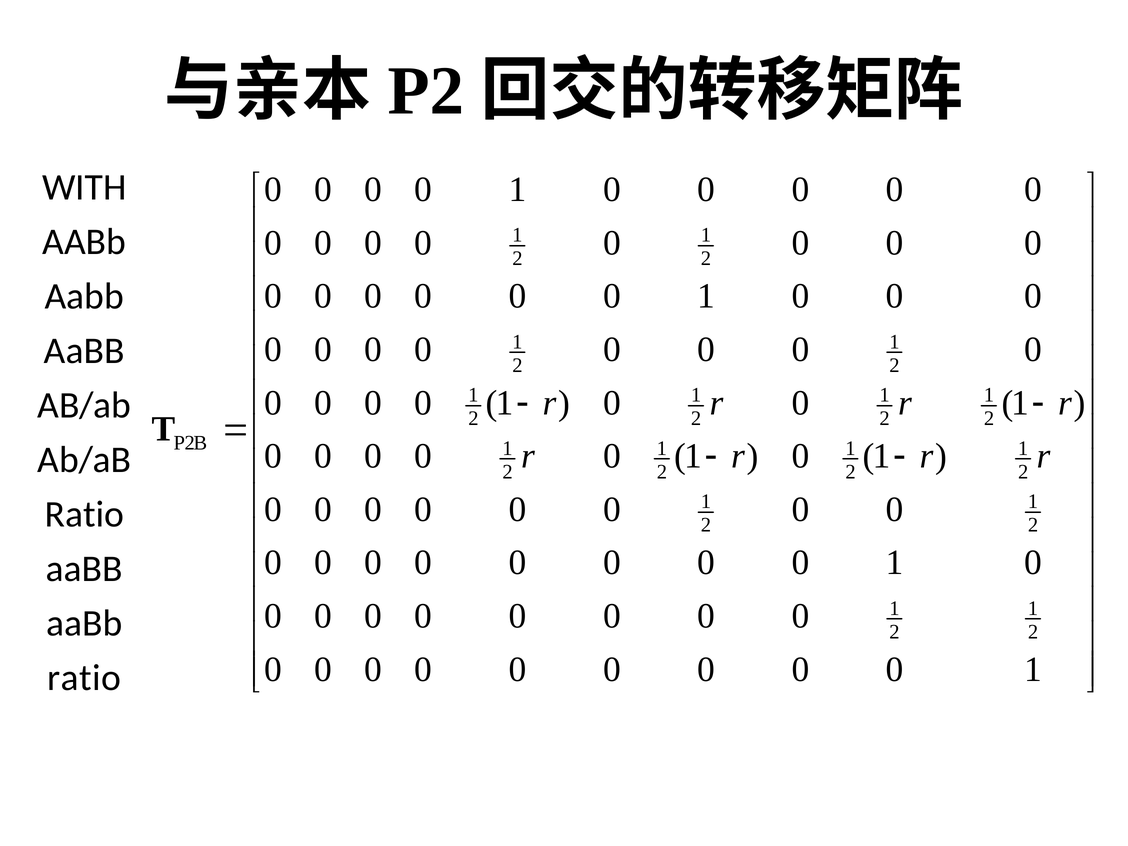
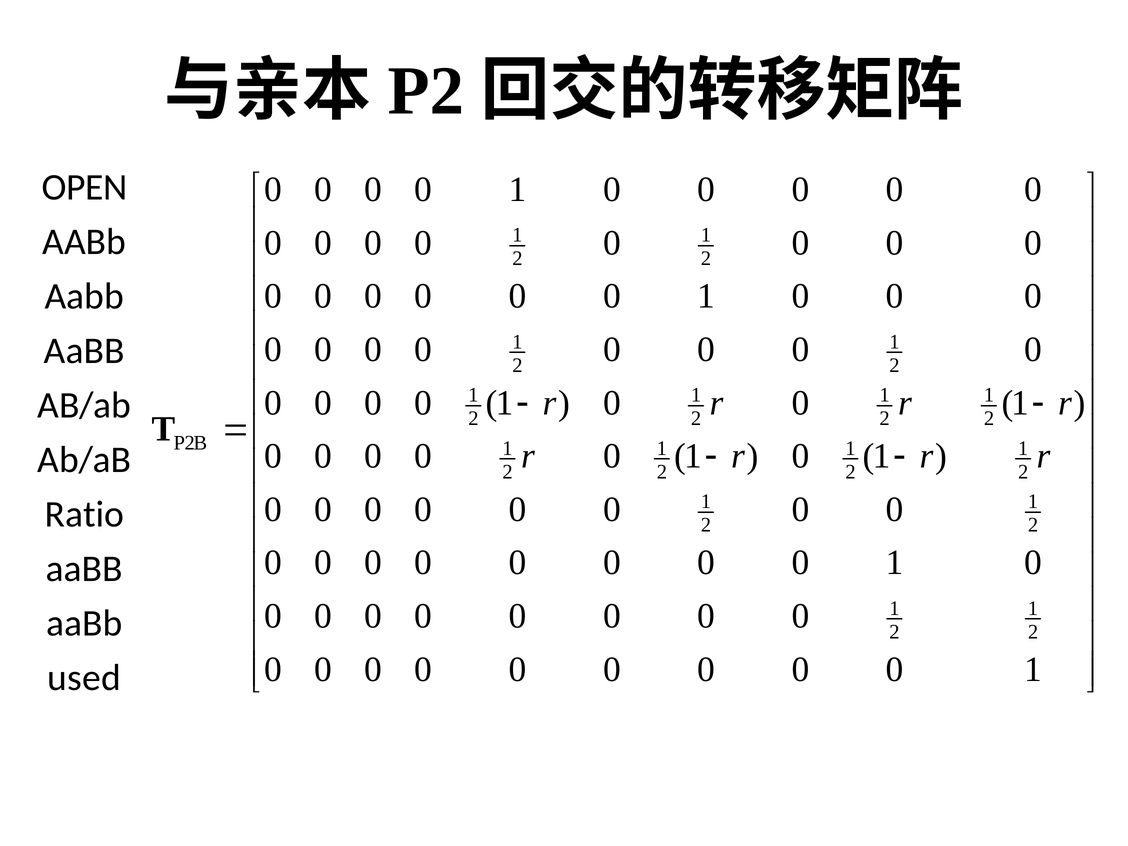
WITH: WITH -> OPEN (84, 187)
ratio: ratio -> used (84, 678)
